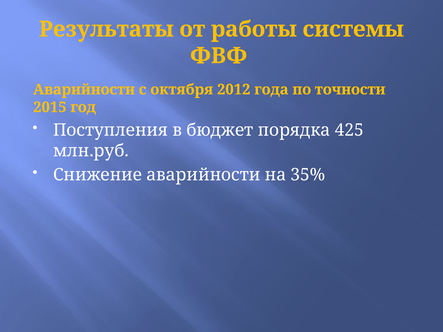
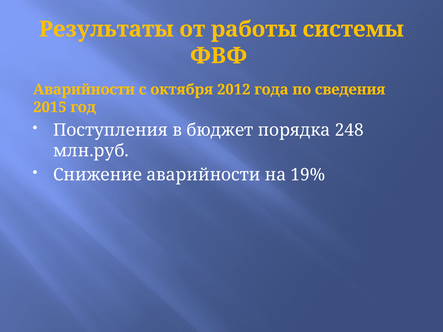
точности: точности -> сведения (350, 90)
425: 425 -> 248 (349, 130)
35%: 35% -> 19% (308, 175)
